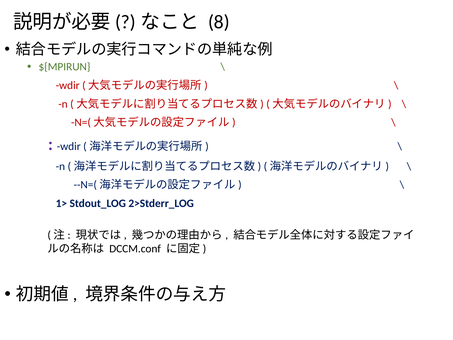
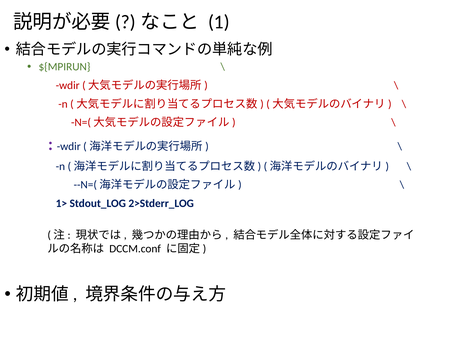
8: 8 -> 1 (219, 22)
